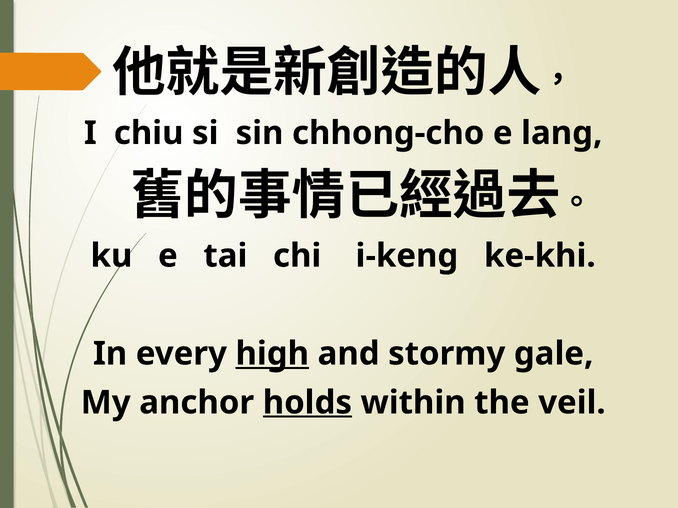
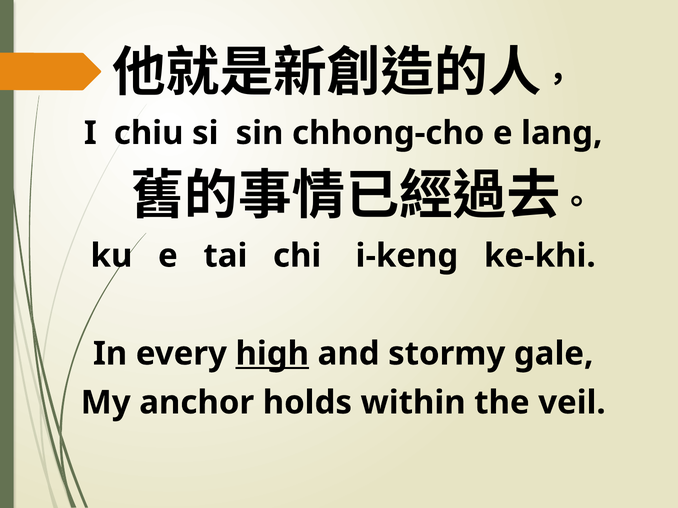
holds underline: present -> none (307, 403)
